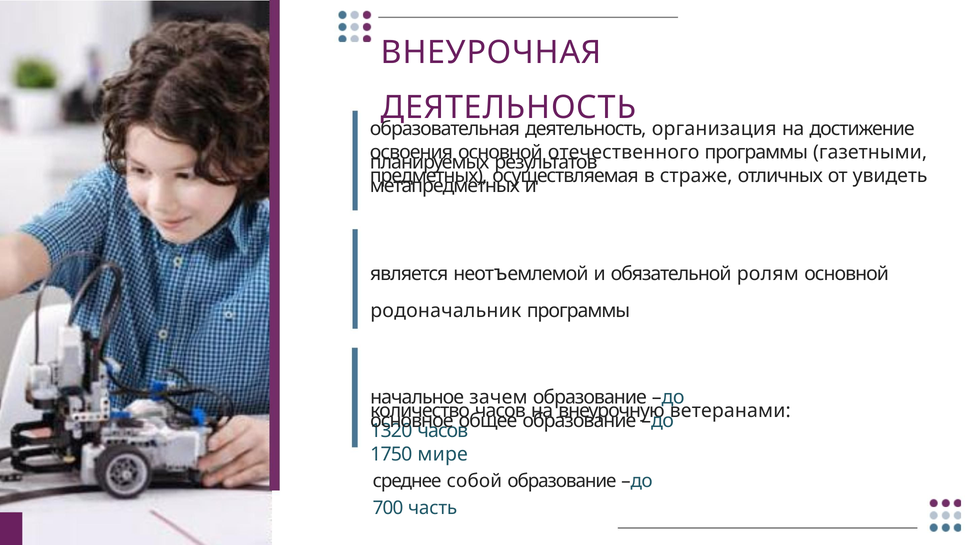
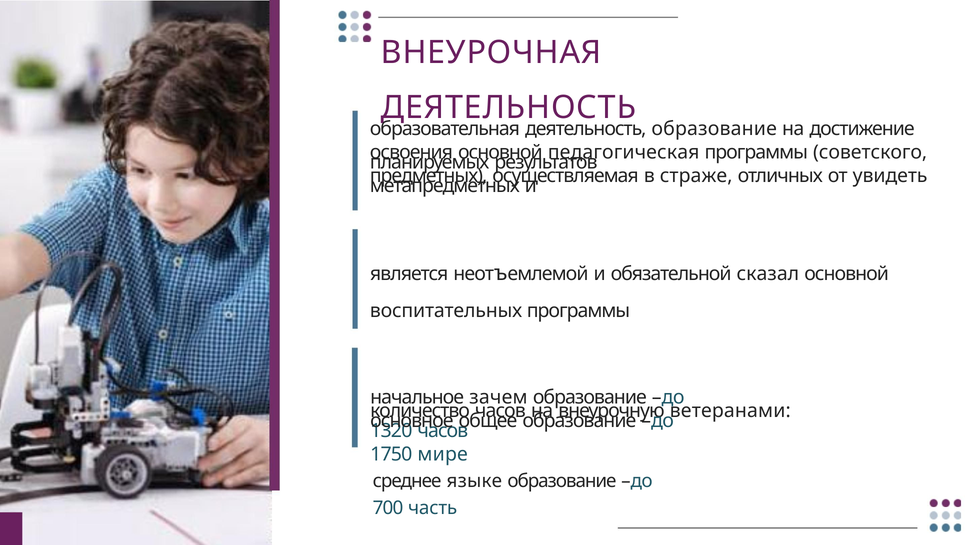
деятельность организация: организация -> образование (714, 129)
отечественного: отечественного -> педагогическая (624, 153)
газетными: газетными -> советского (870, 153)
ролям: ролям -> сказал (768, 274)
родоначальник: родоначальник -> воспитательных (446, 311)
собой: собой -> языке (474, 482)
